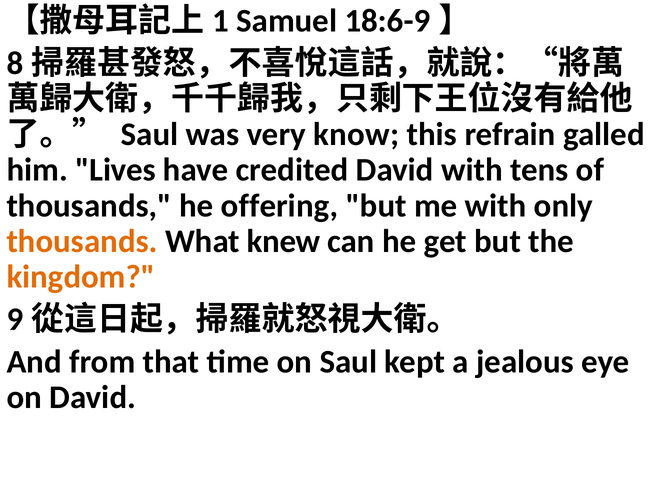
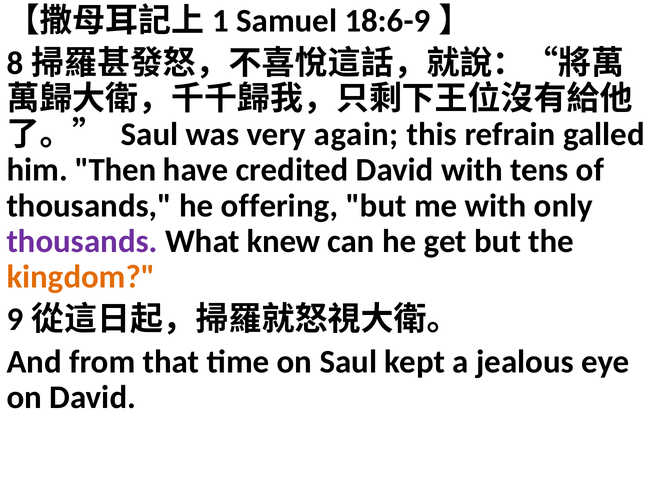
know: know -> again (356, 135)
Lives: Lives -> Then (116, 170)
thousands colour: orange -> purple (82, 241)
